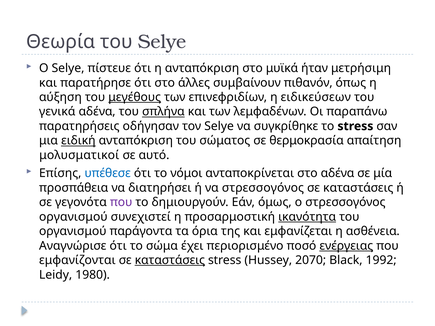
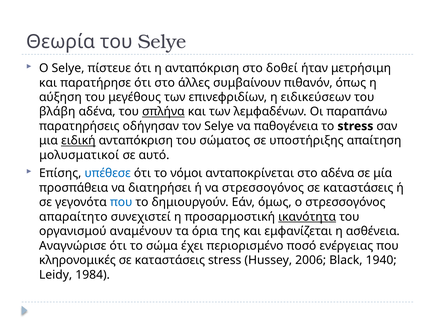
μυϊκά: μυϊκά -> δοθεί (282, 68)
μεγέθους underline: present -> none (135, 97)
γενικά: γενικά -> βλάβη (57, 112)
συγκρίθηκε: συγκρίθηκε -> παθογένεια (286, 126)
θερμοκρασία: θερμοκρασία -> υποστήριξης (306, 141)
που colour: purple -> blue (121, 202)
οργανισμού: οργανισμού -> απαραίτητο (73, 217)
παράγοντα: παράγοντα -> αναμένουν (141, 231)
ενέργειας underline: present -> none (346, 246)
εμφανίζονται: εμφανίζονται -> κληρονομικές (77, 260)
καταστάσεις underline: present -> none (170, 260)
2070: 2070 -> 2006 (311, 260)
1992: 1992 -> 1940 (381, 260)
1980: 1980 -> 1984 (93, 275)
